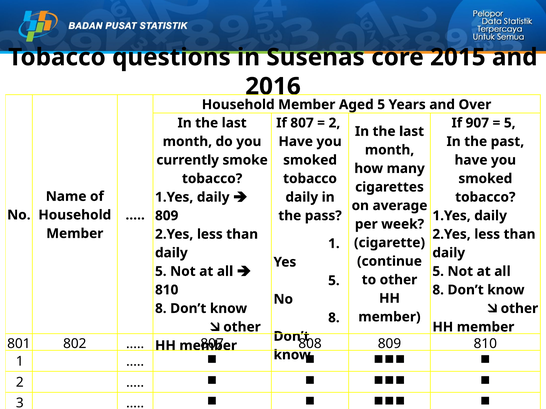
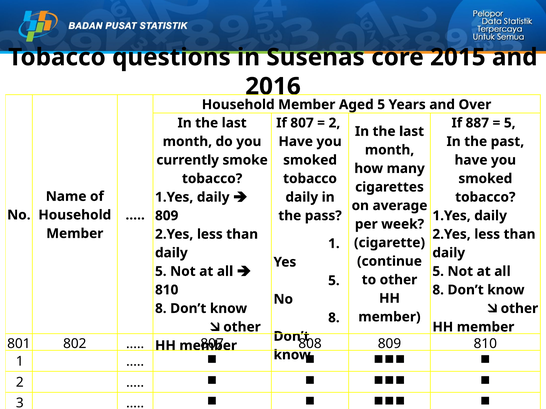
907: 907 -> 887 (477, 123)
